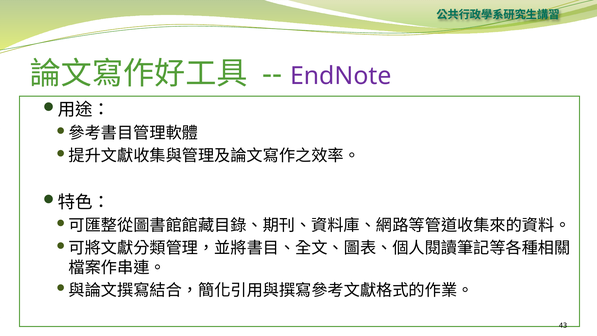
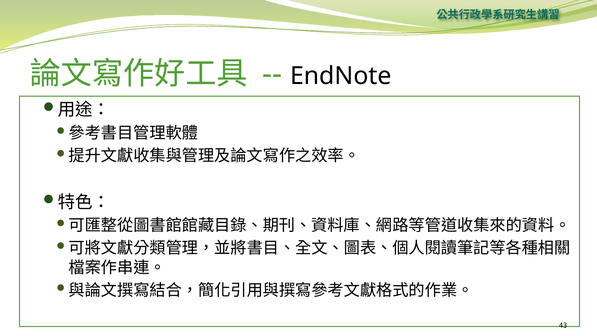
EndNote colour: purple -> black (341, 76)
